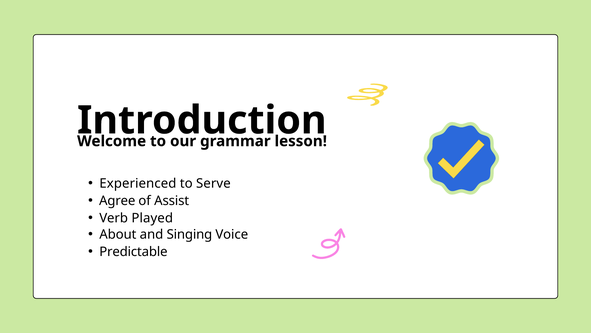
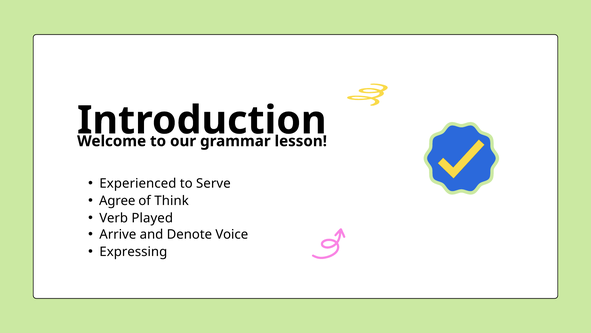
Assist: Assist -> Think (172, 200)
About: About -> Arrive (118, 234)
Singing: Singing -> Denote (189, 234)
Predictable: Predictable -> Expressing (133, 252)
